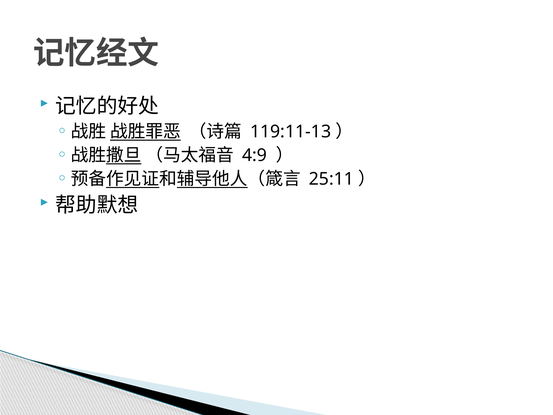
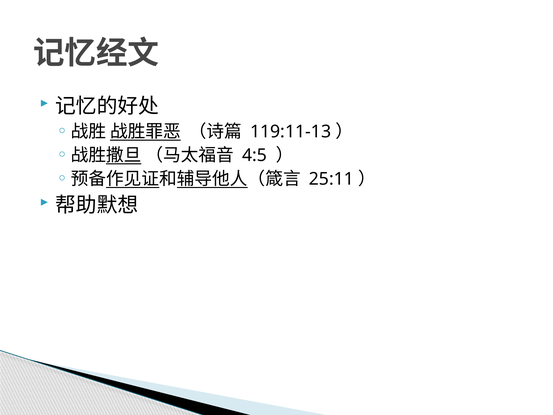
4:9: 4:9 -> 4:5 (255, 155)
